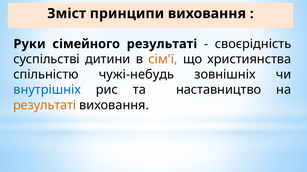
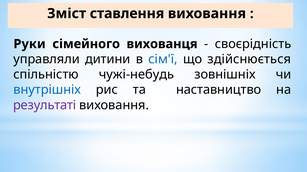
принципи: принципи -> ставлення (127, 14)
сімейного результаті: результаті -> вихованця (162, 44)
суспільстві: суспільстві -> управляли (47, 59)
сім'ї colour: orange -> blue (163, 59)
християнства: християнства -> здійснюється (249, 59)
результаті colour: orange -> purple (45, 106)
